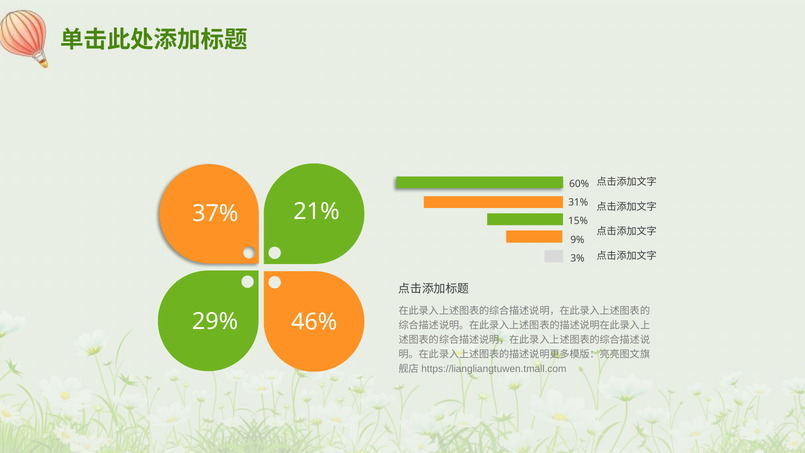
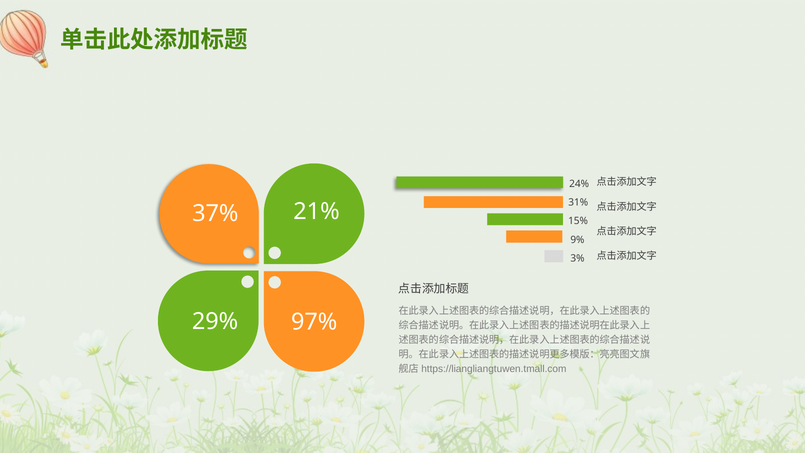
60%: 60% -> 24% (579, 184)
46%: 46% -> 97% (314, 322)
